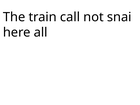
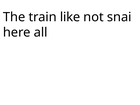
call: call -> like (70, 17)
